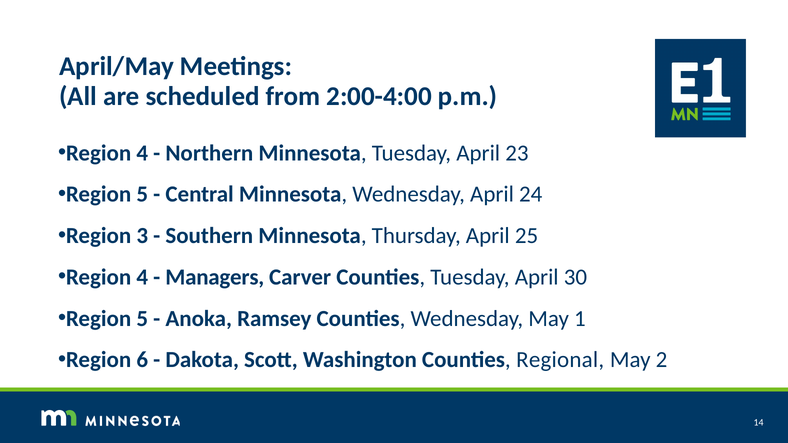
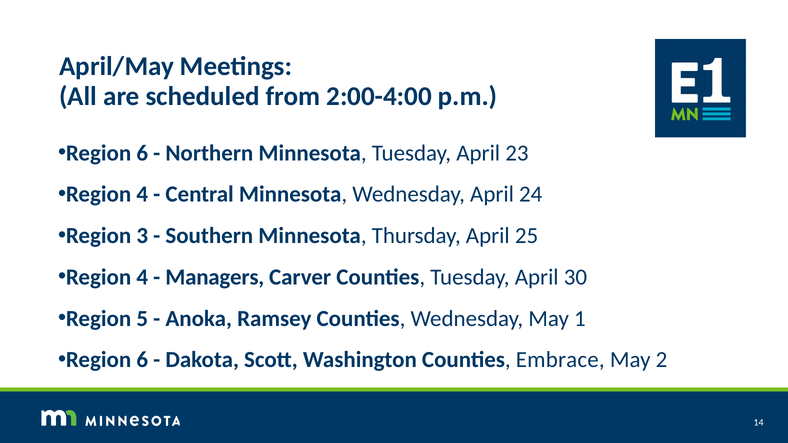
4: 4 -> 6 (142, 153)
5: 5 -> 4 (142, 194)
Regional: Regional -> Embrace (560, 360)
